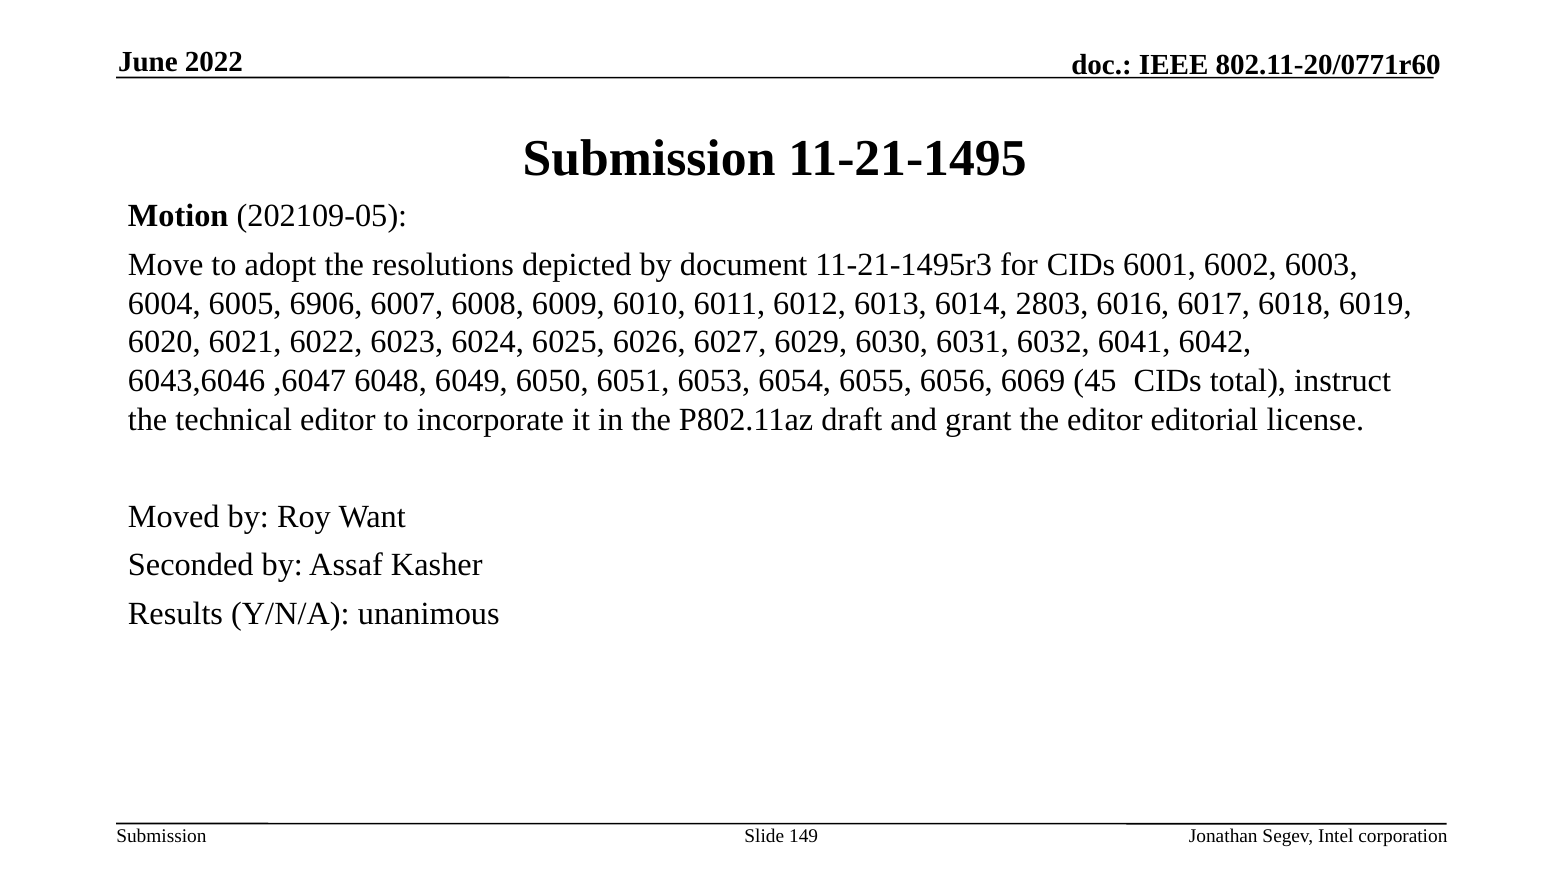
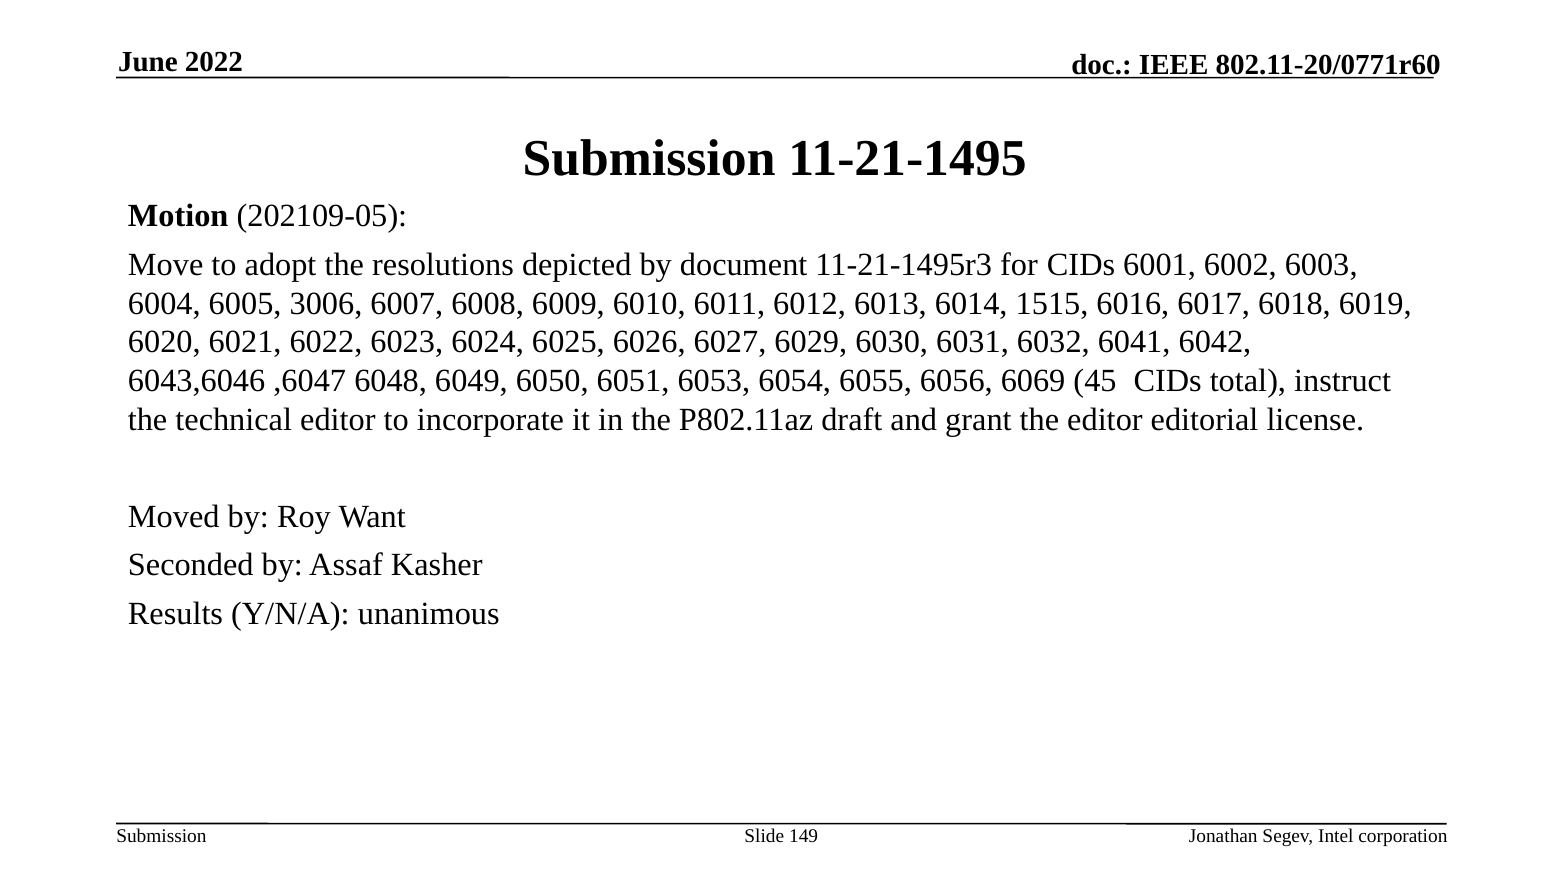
6906: 6906 -> 3006 (326, 303)
2803: 2803 -> 1515 (1052, 303)
